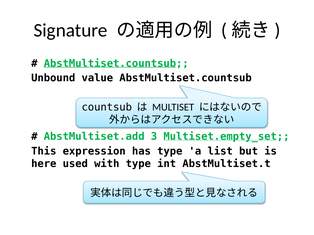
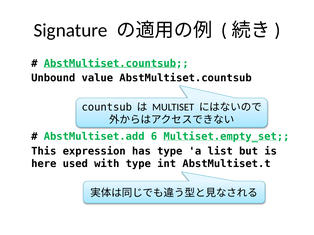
3: 3 -> 6 (154, 137)
